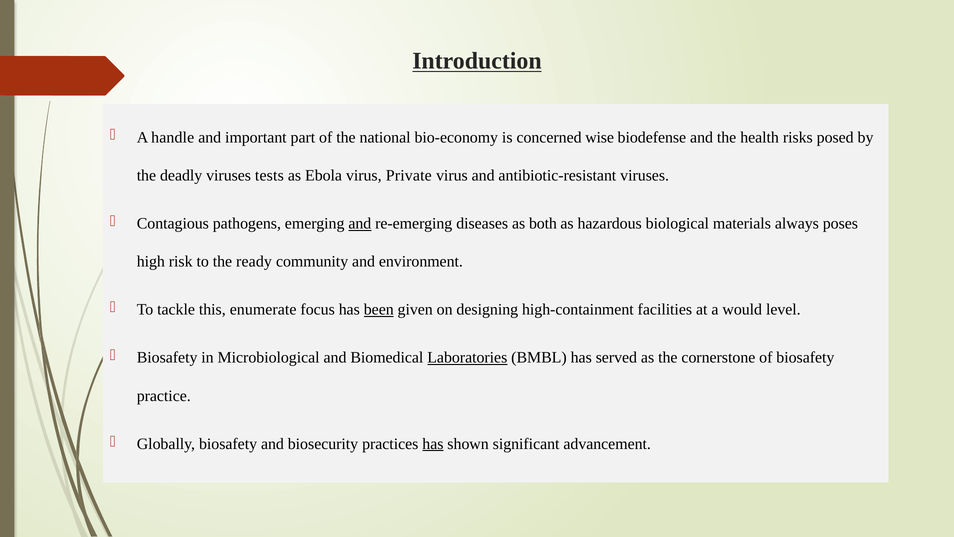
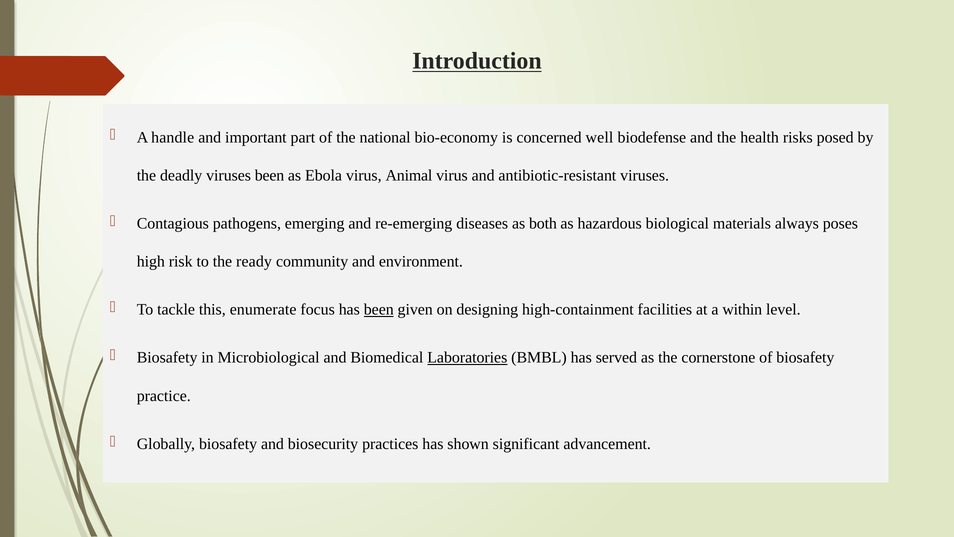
wise: wise -> well (599, 137)
viruses tests: tests -> been (270, 175)
Private: Private -> Animal (409, 175)
and underline: present -> none (360, 223)
would: would -> within (742, 309)
has underline: present -> none (433, 444)
